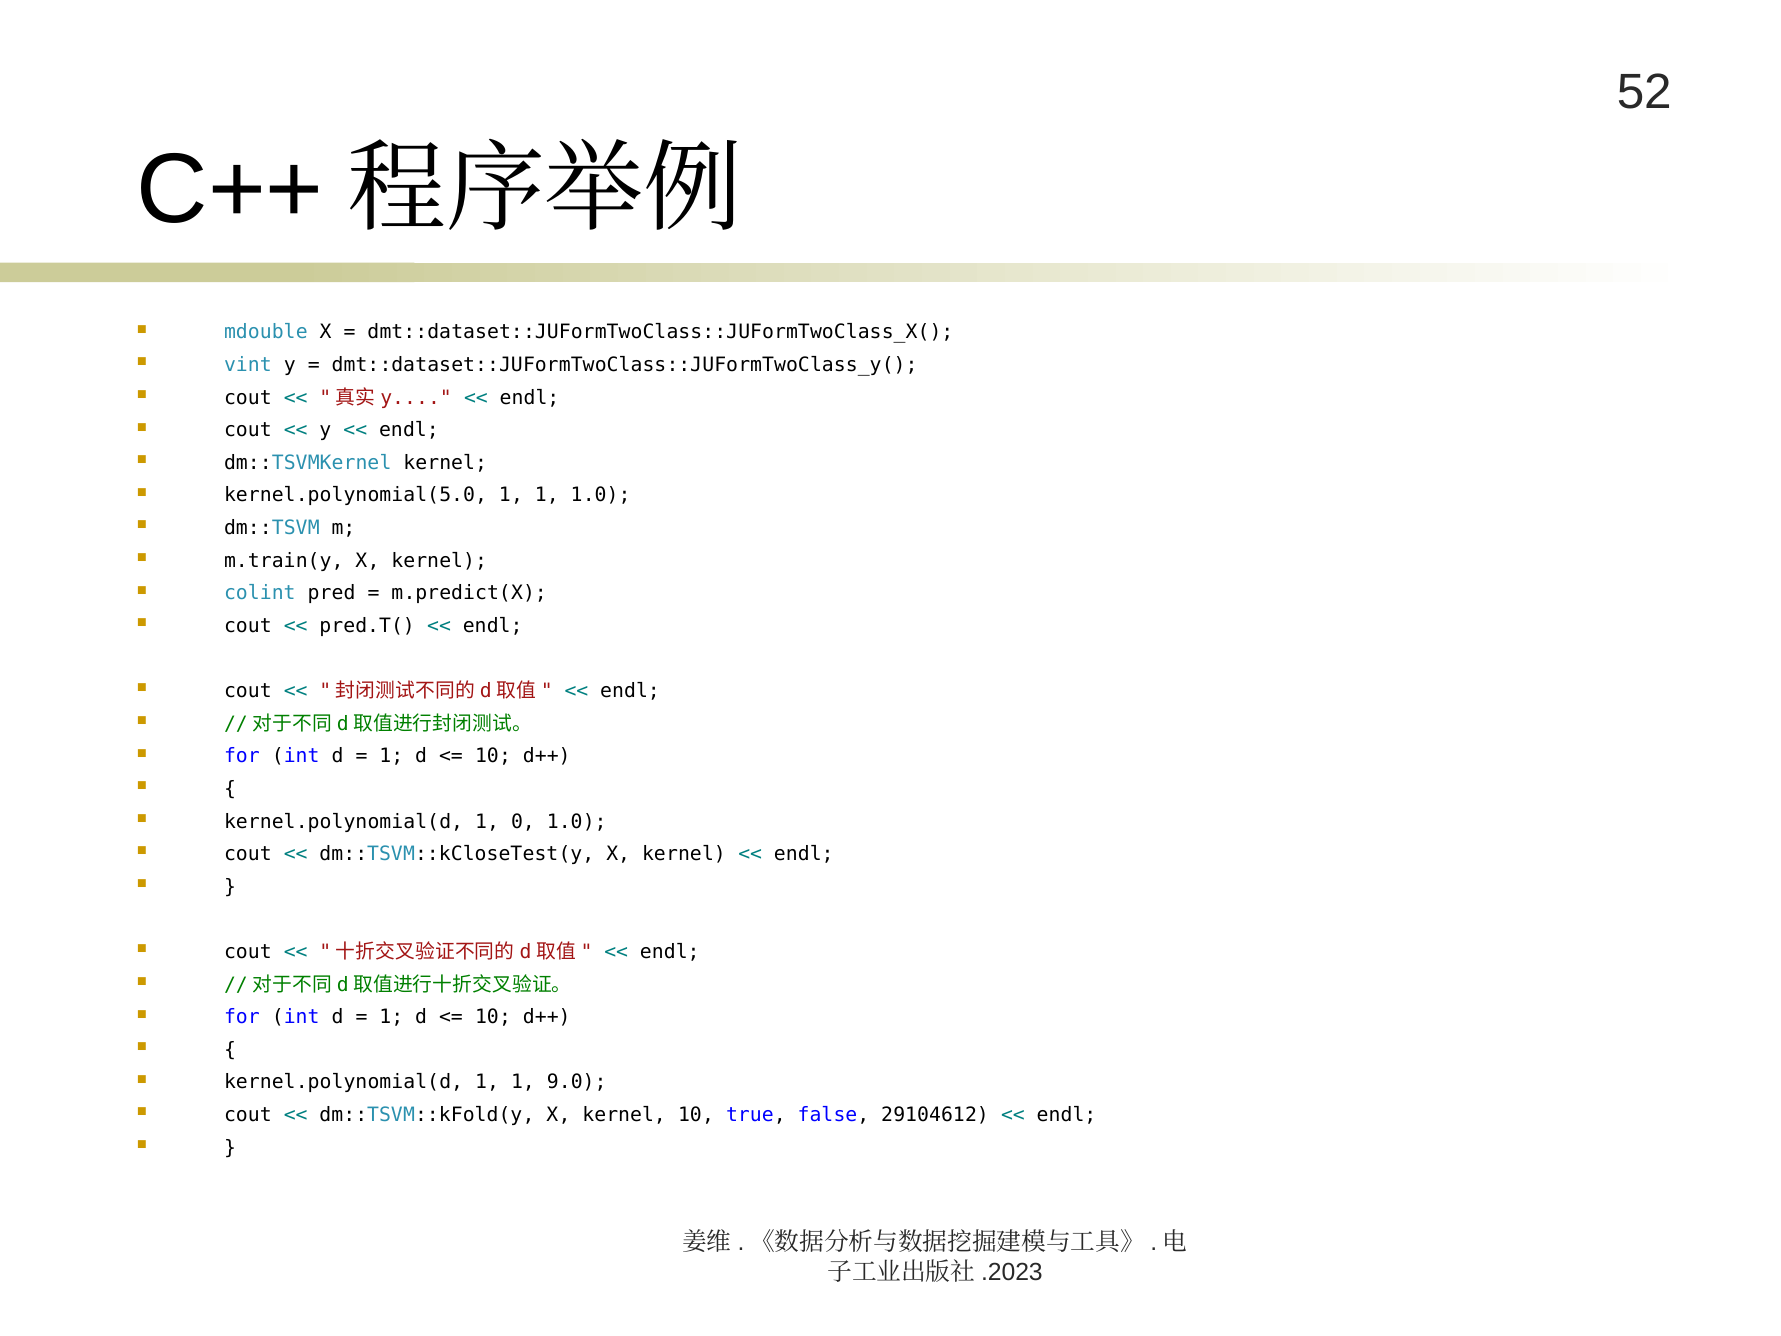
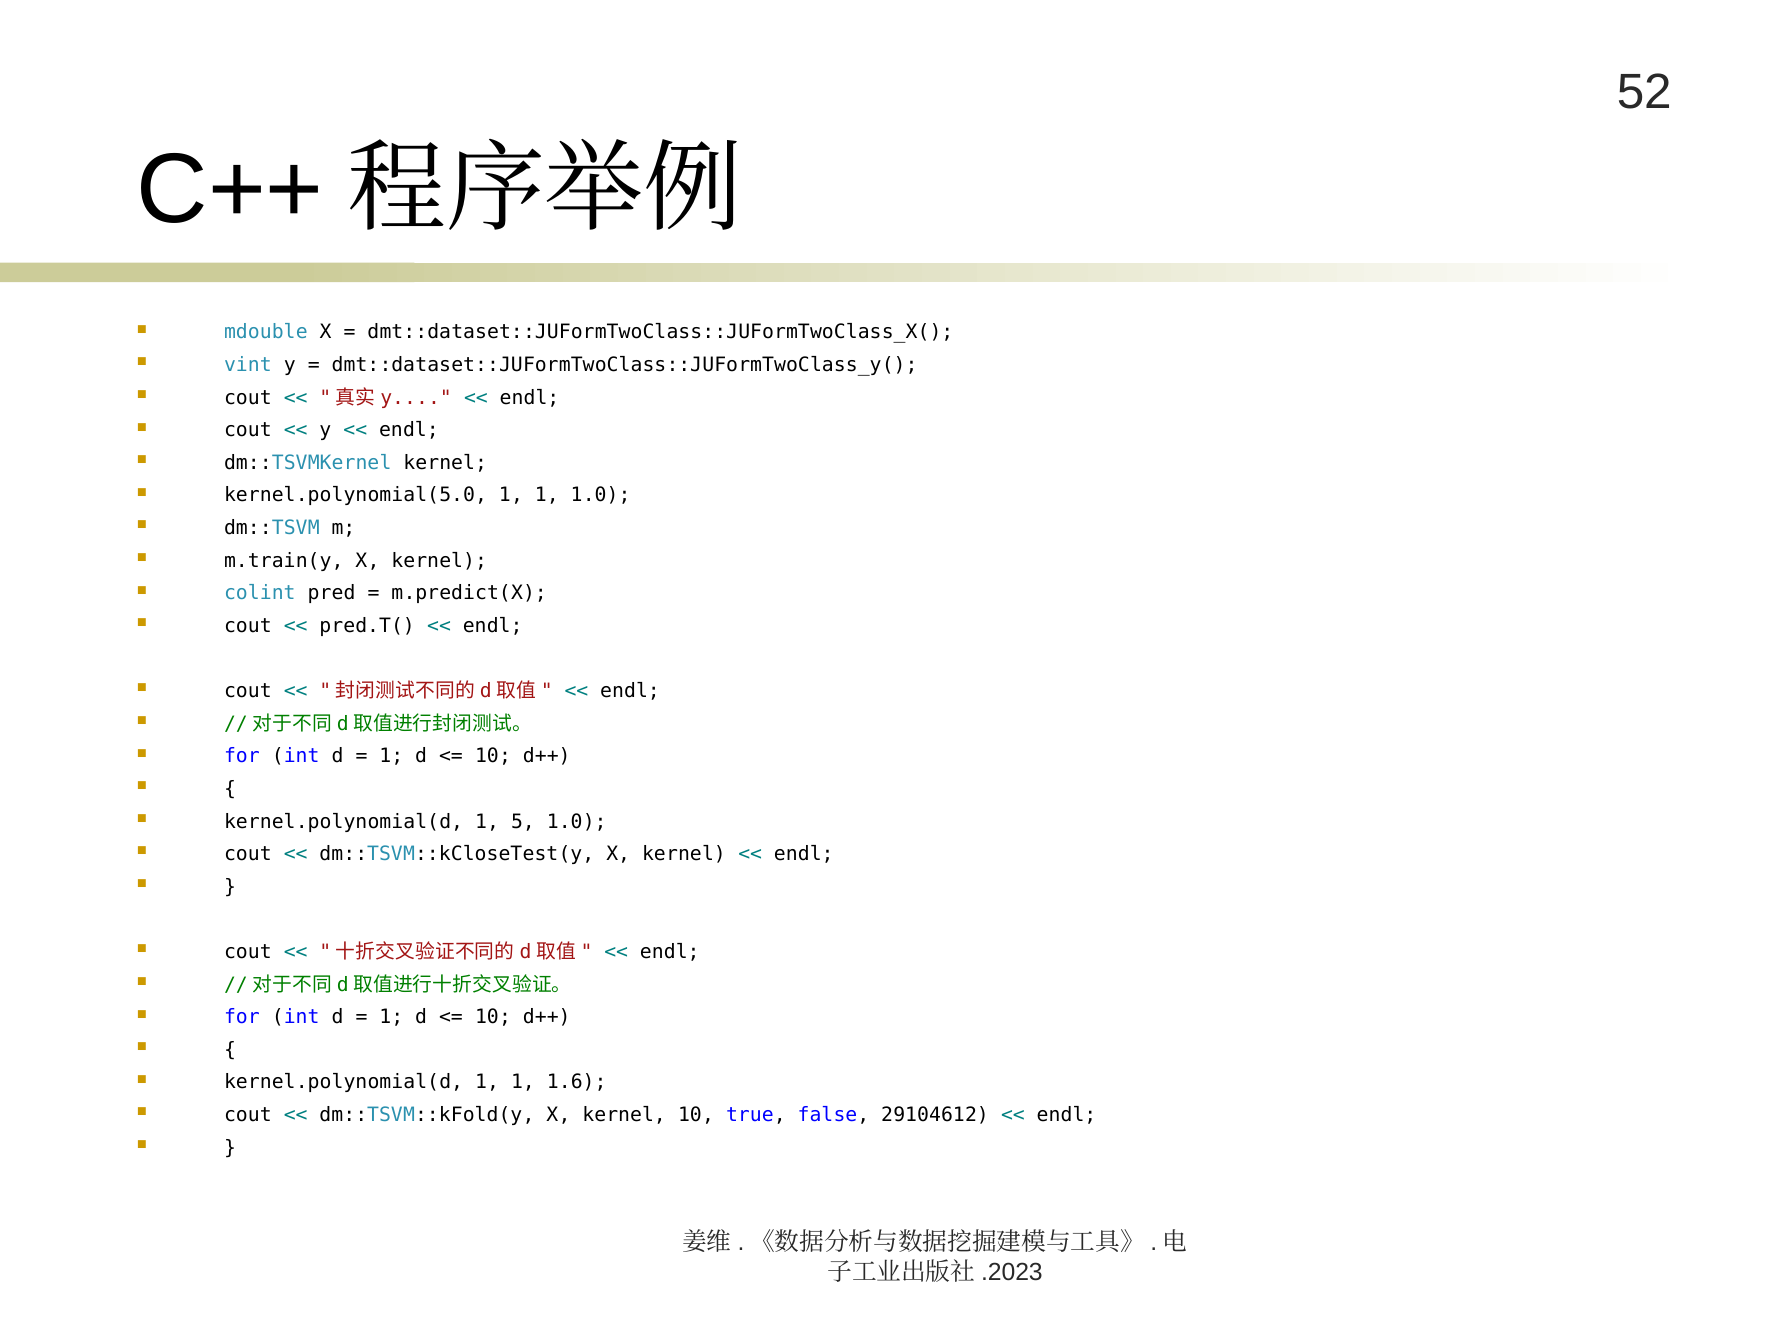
0: 0 -> 5 (523, 821)
9.0: 9.0 -> 1.6 (577, 1082)
